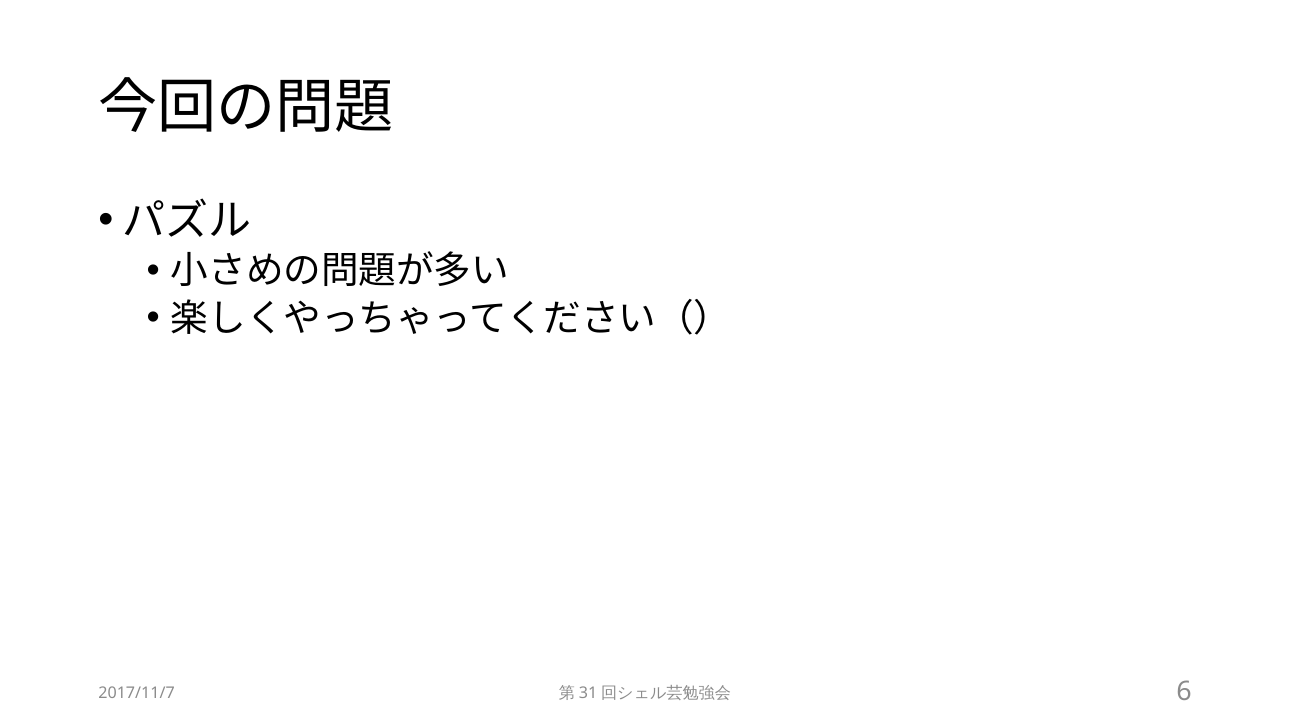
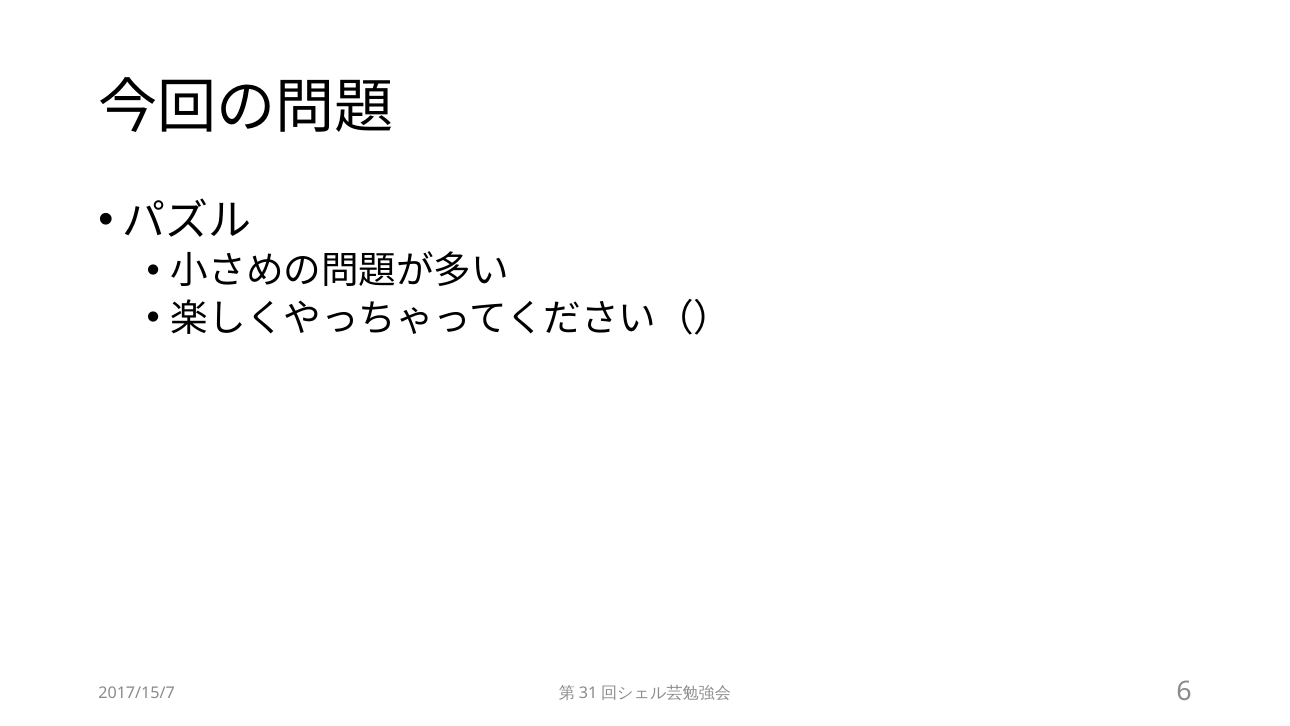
2017/11/7: 2017/11/7 -> 2017/15/7 (137, 693)
